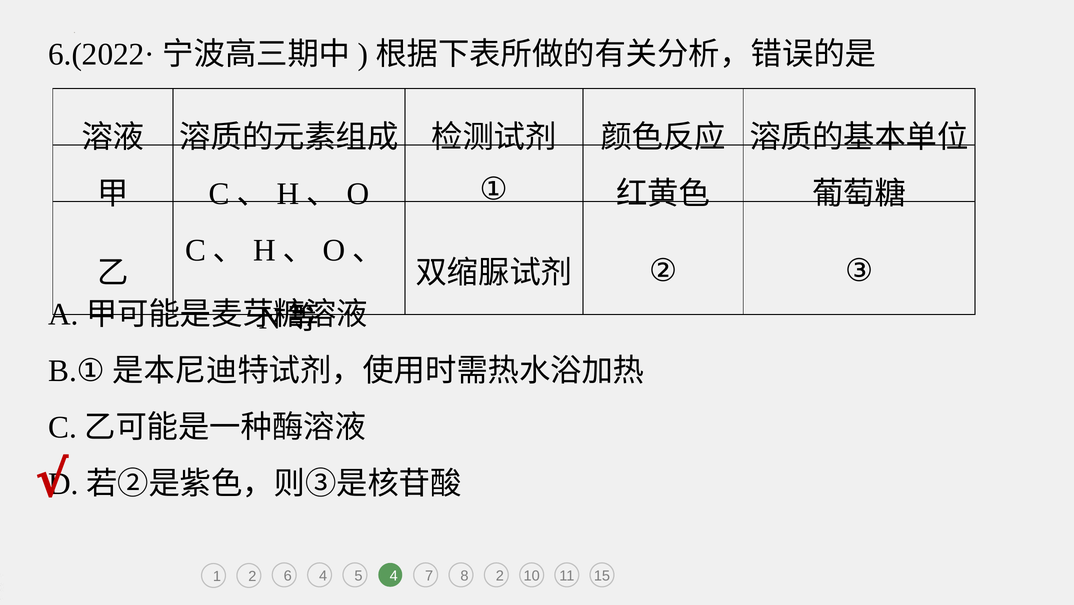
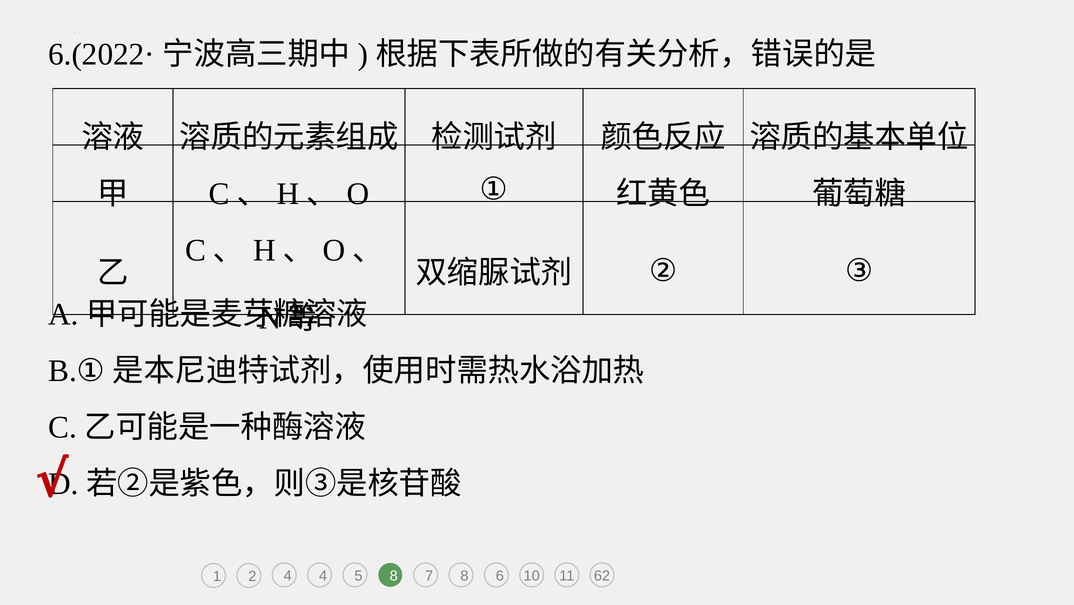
2 6: 6 -> 4 (288, 575)
5 4: 4 -> 8 (394, 575)
8 2: 2 -> 6 (500, 575)
15: 15 -> 62 (602, 575)
